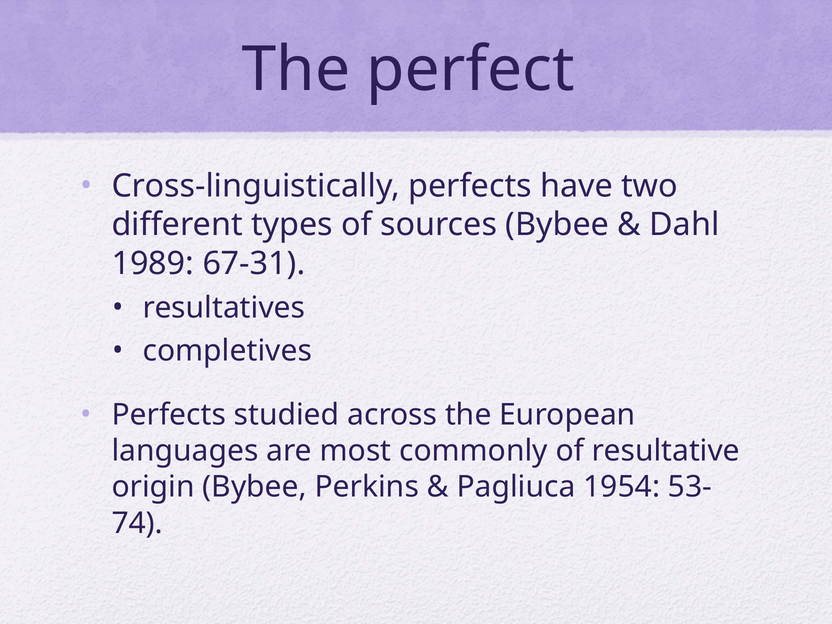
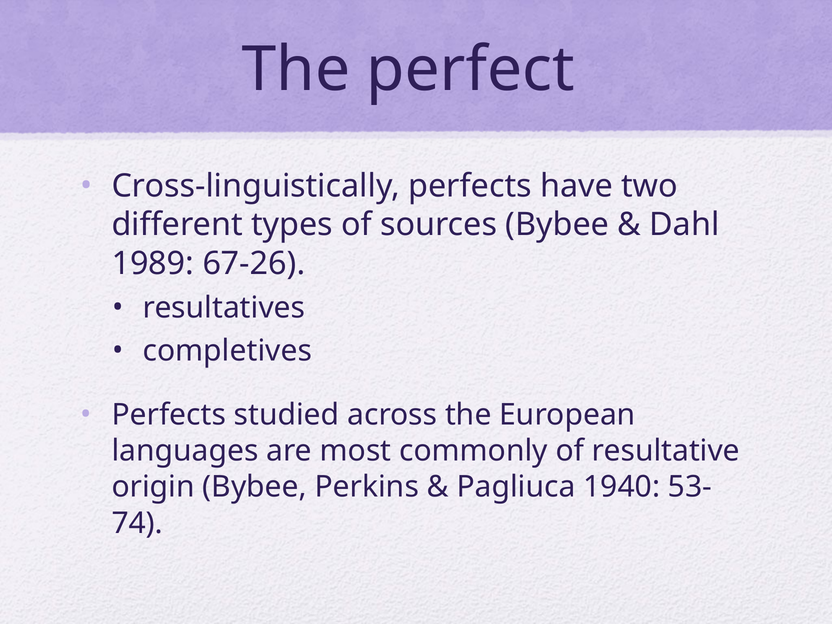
67-31: 67-31 -> 67-26 (254, 264)
1954: 1954 -> 1940 (622, 487)
